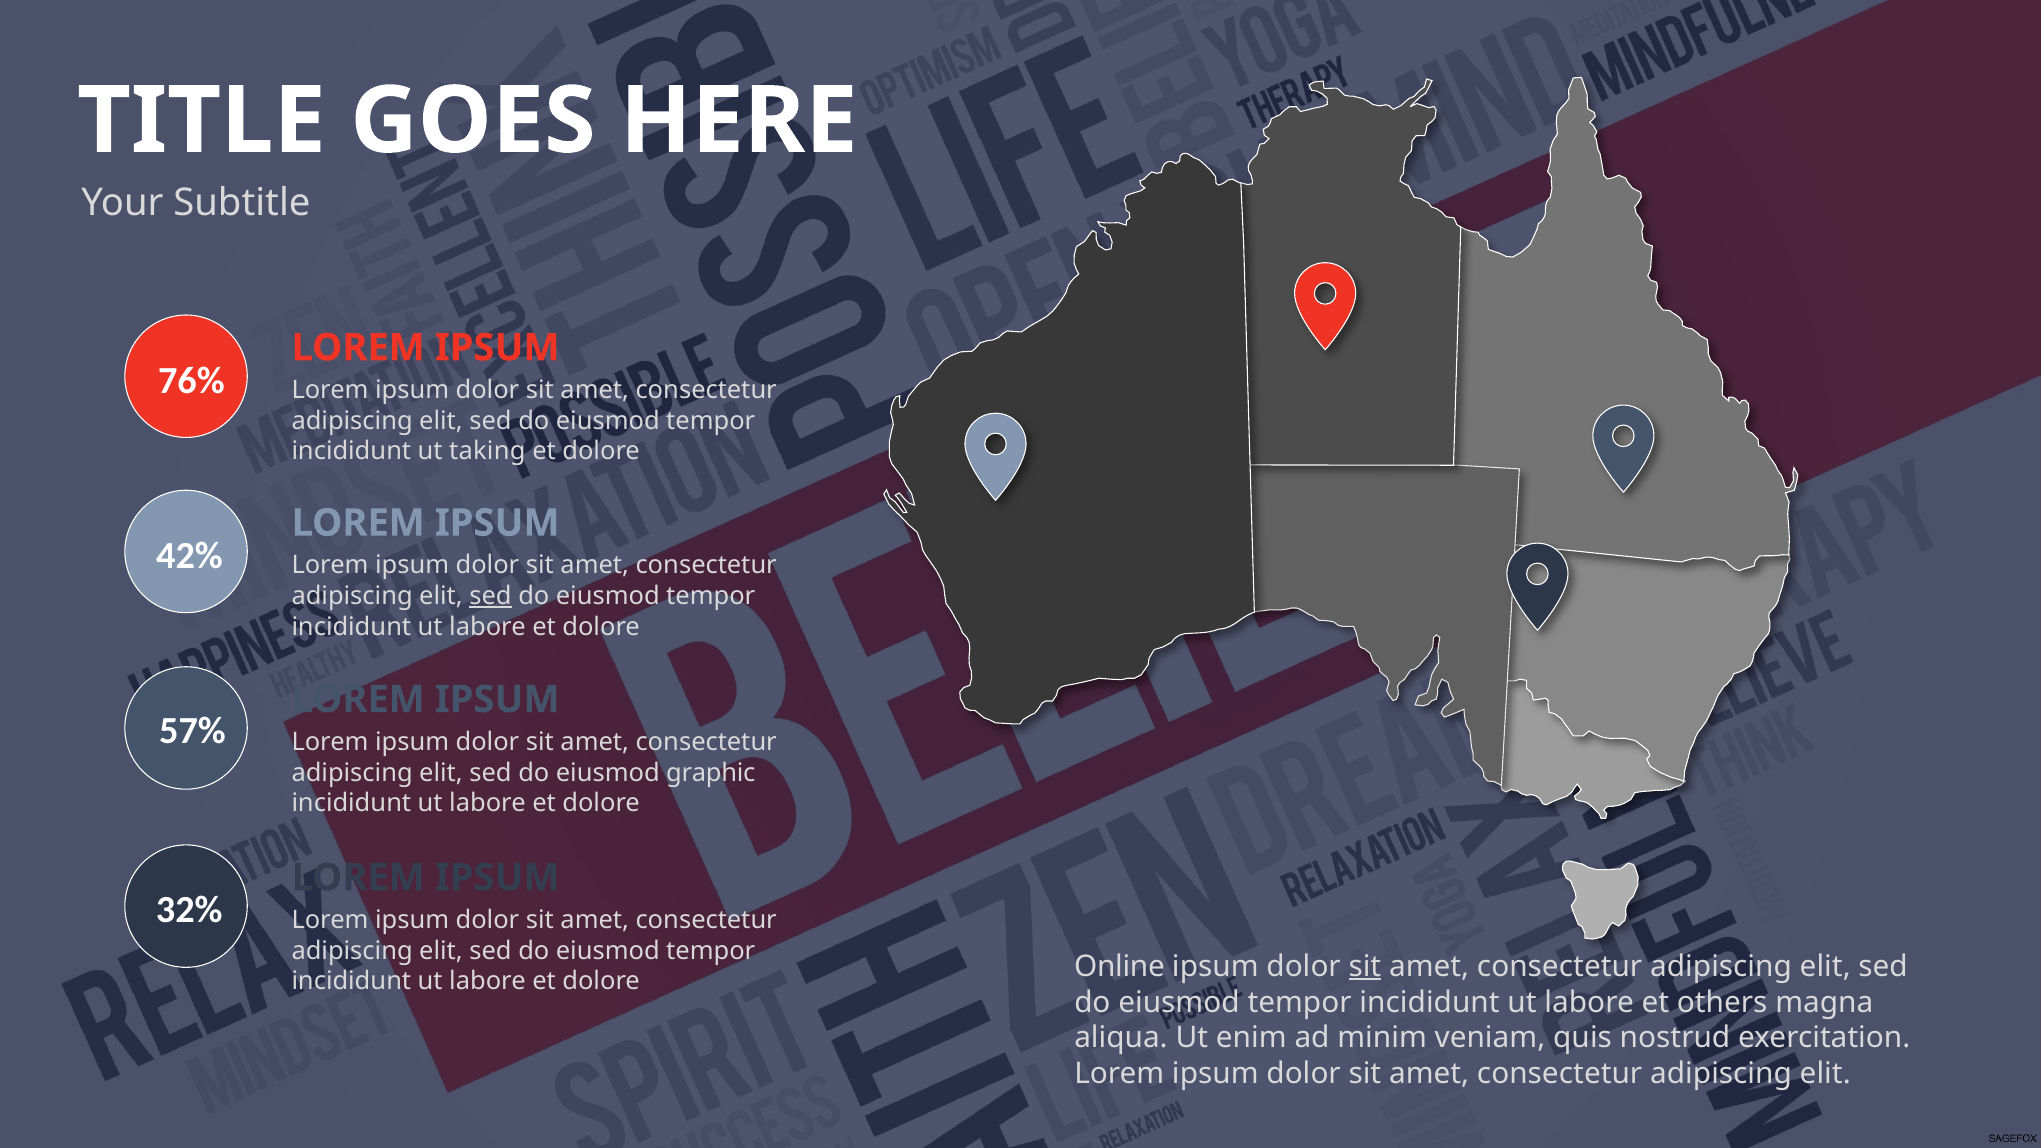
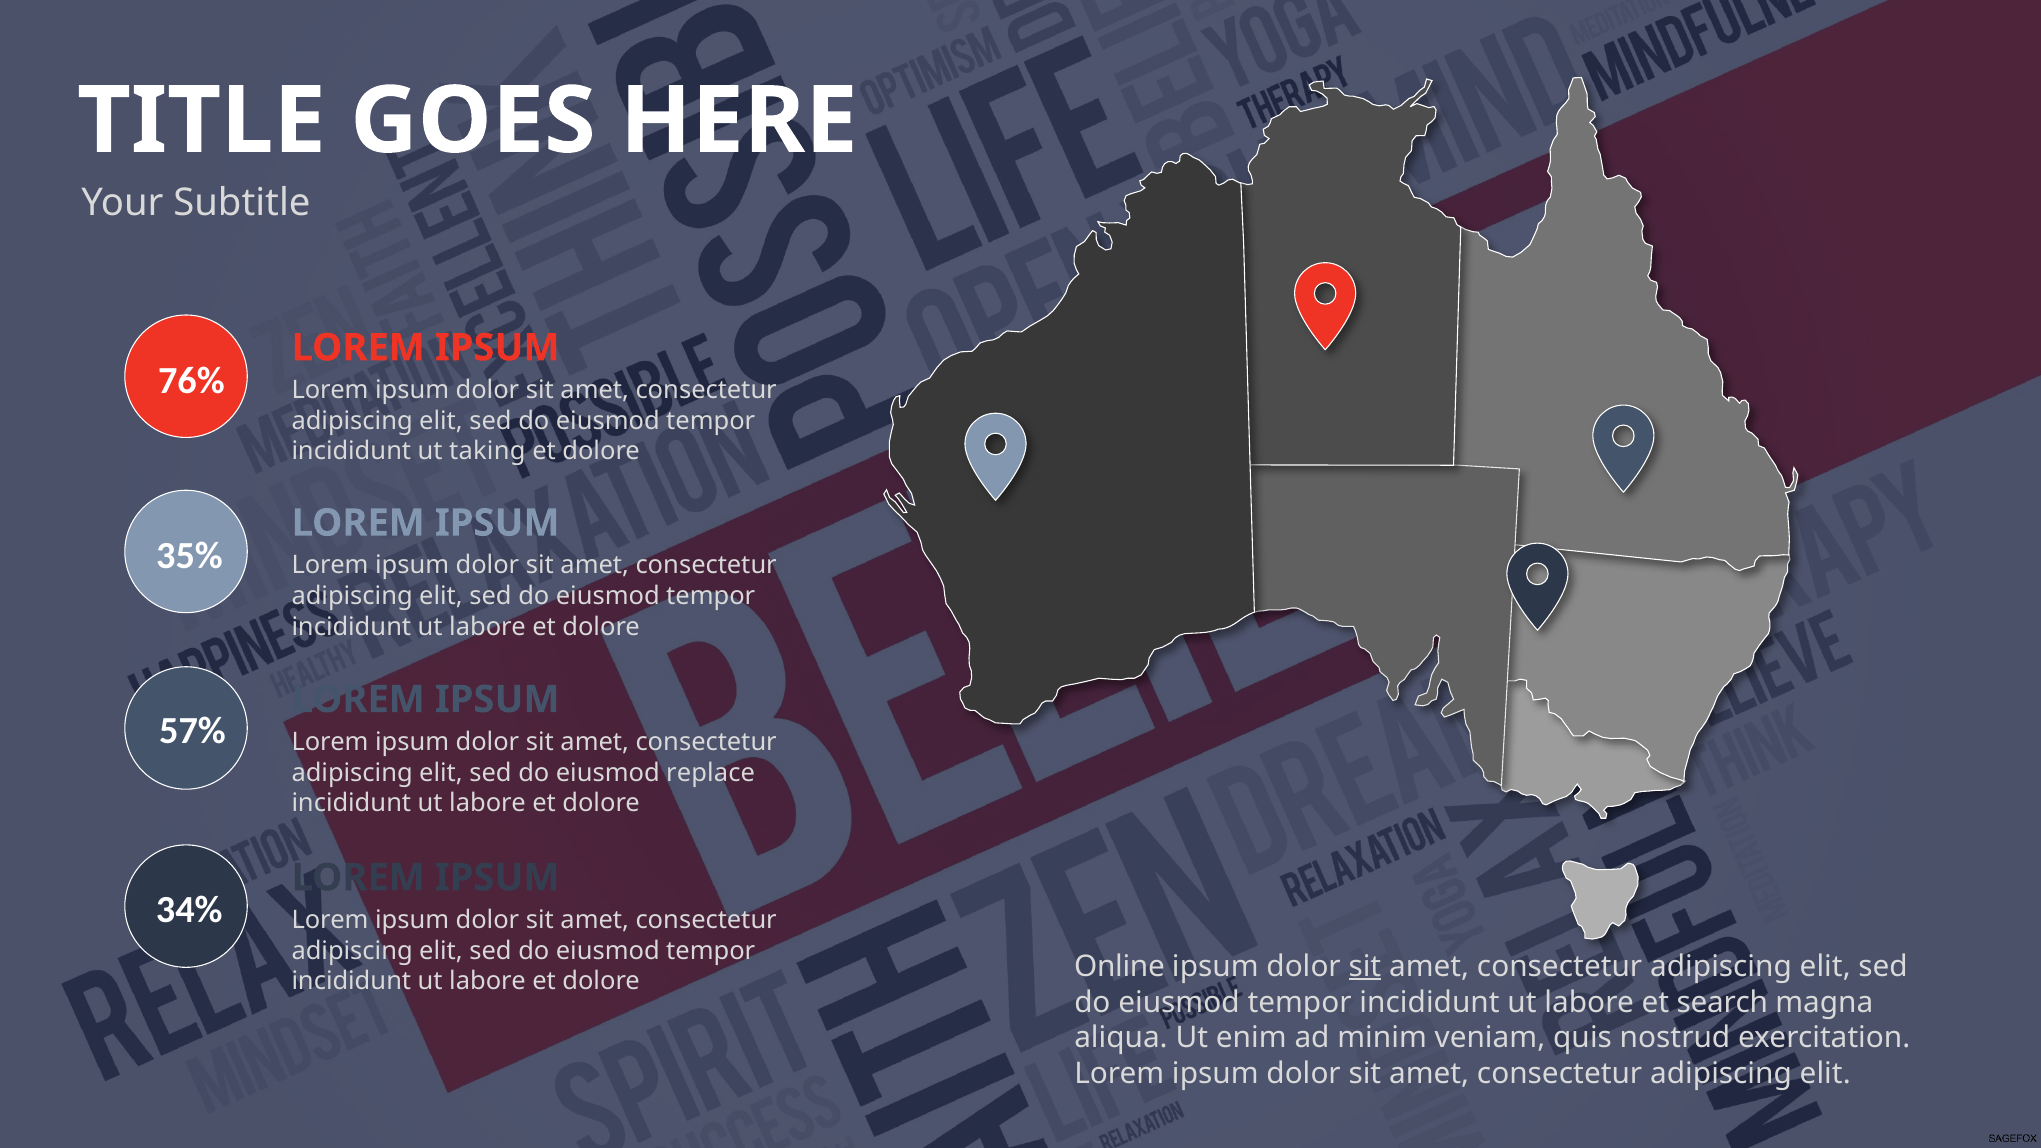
42%: 42% -> 35% (190, 556)
sed underline: present -> none (490, 596)
graphic: graphic -> replace (711, 773)
32%: 32% -> 34% (189, 910)
others: others -> search (1722, 1002)
